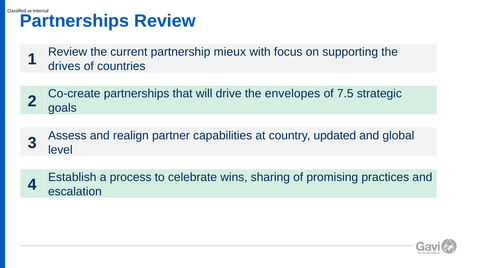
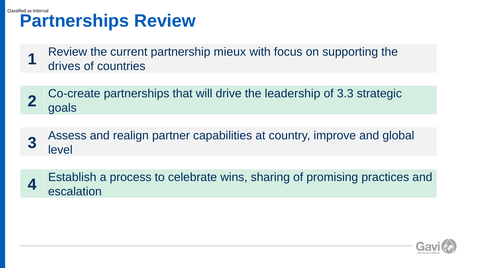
envelopes: envelopes -> leadership (293, 94)
7.5: 7.5 -> 3.3 (345, 94)
updated: updated -> improve (335, 136)
